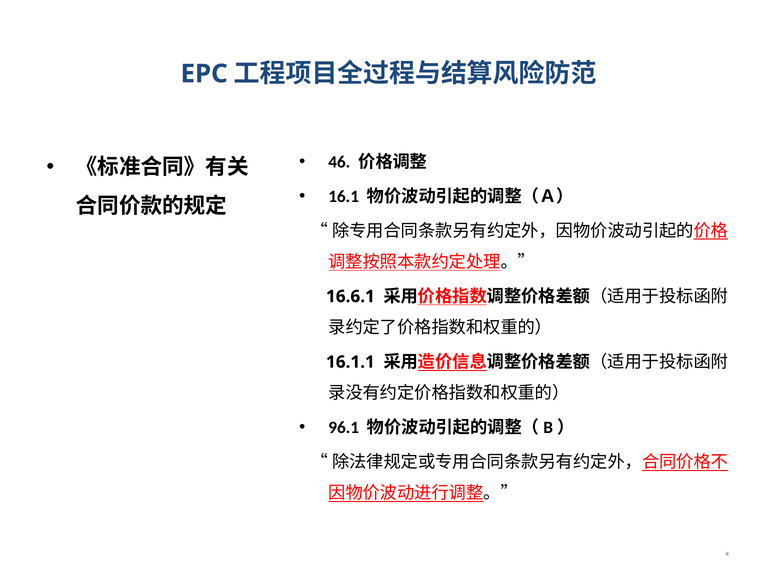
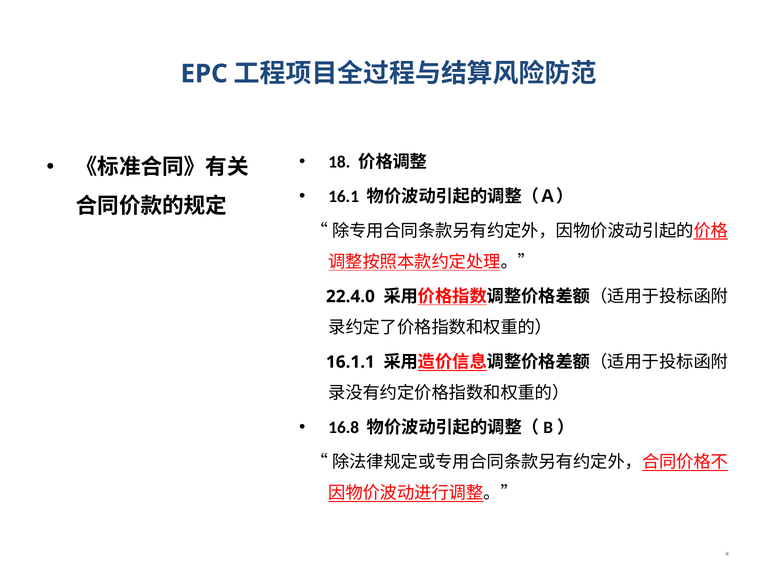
46: 46 -> 18 (339, 162)
16.6.1: 16.6.1 -> 22.4.0 (350, 296)
96.1: 96.1 -> 16.8 (344, 427)
